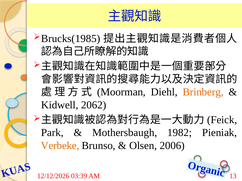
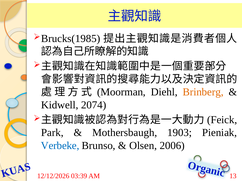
2062: 2062 -> 2074 (94, 105)
1982: 1982 -> 1903 (180, 133)
Verbeke colour: orange -> blue (60, 146)
